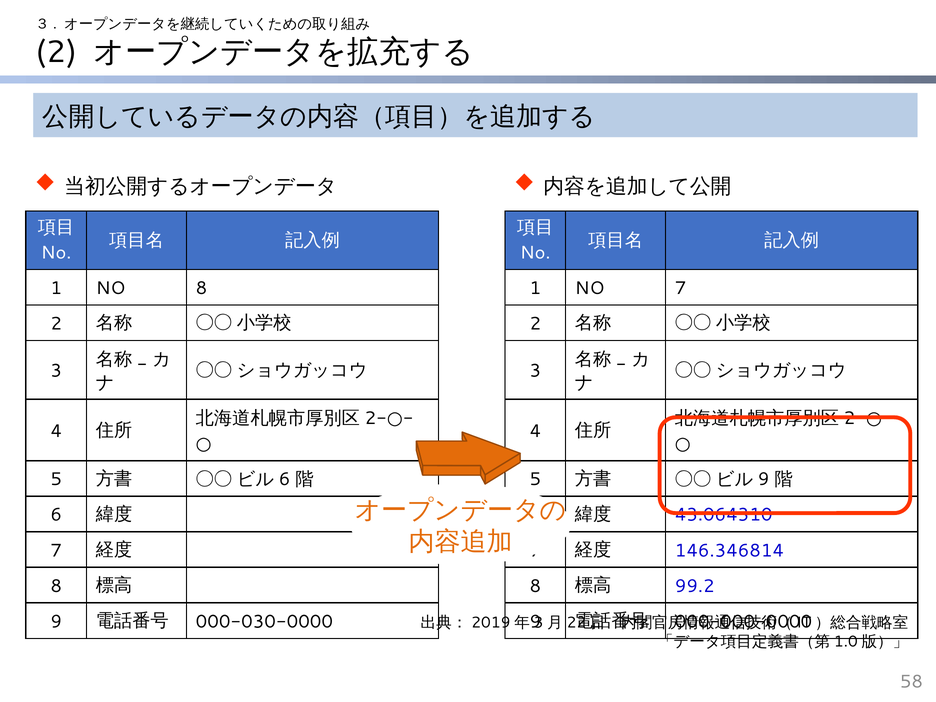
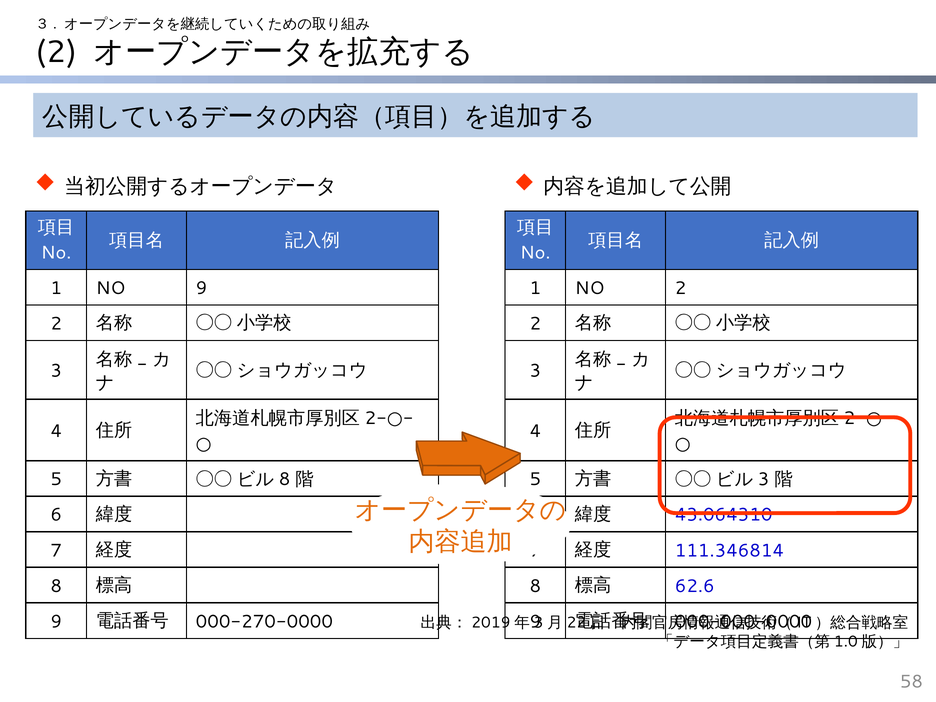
NO 8: 8 -> 9 (202, 288)
NO 7: 7 -> 2 (681, 288)
6: 6 -> 8 (285, 479)
9: 9 -> 3 (764, 479)
146.346814: 146.346814 -> 111.346814 (729, 551)
99.2: 99.2 -> 62.6 (695, 586)
000-030-0000: 000-030-0000 -> 000-270-0000 (264, 622)
